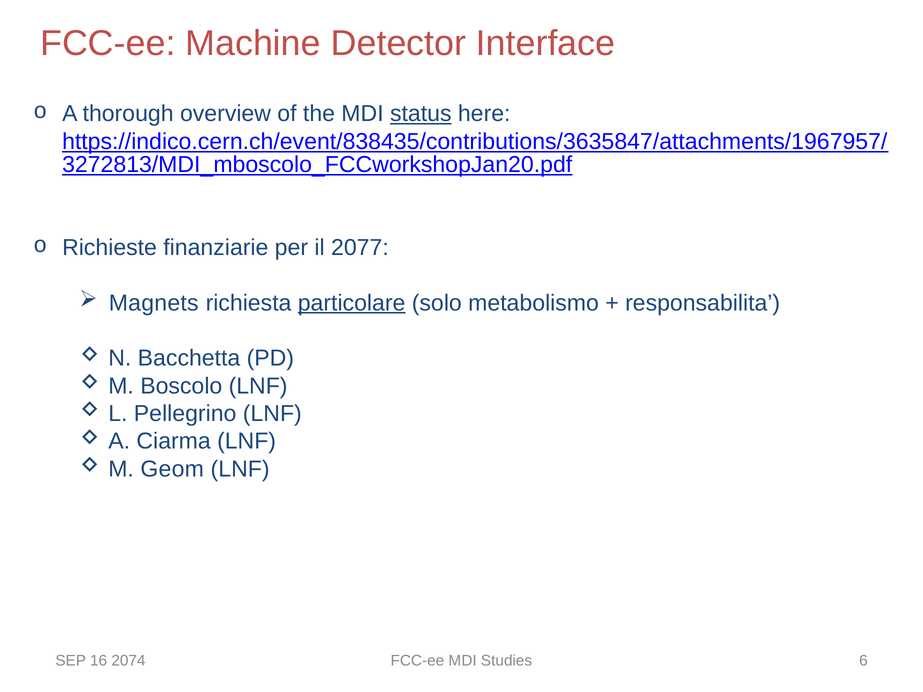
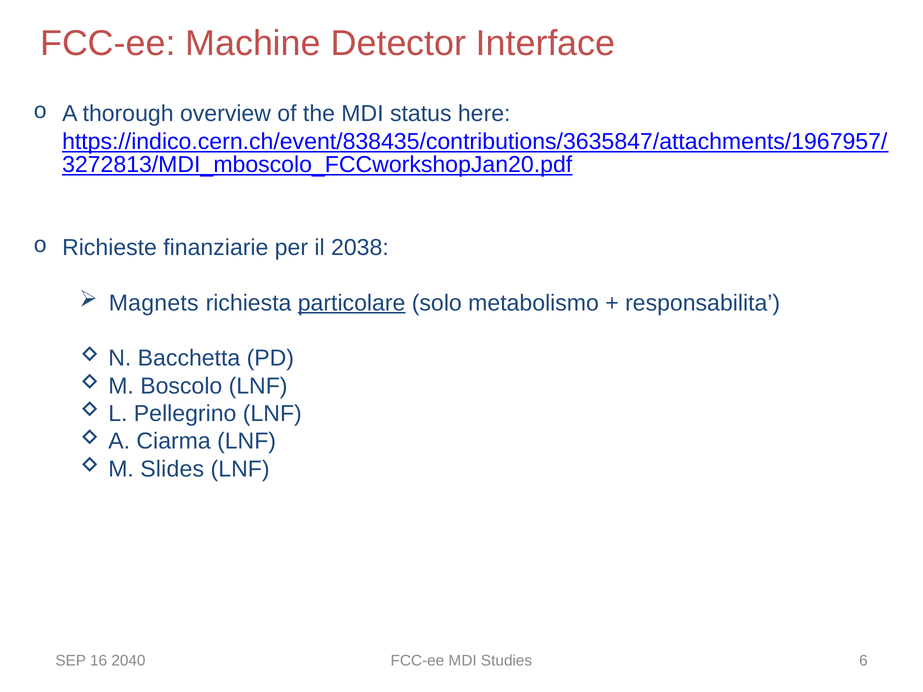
status underline: present -> none (421, 114)
2077: 2077 -> 2038 (360, 248)
Geom: Geom -> Slides (172, 469)
2074: 2074 -> 2040 (128, 661)
